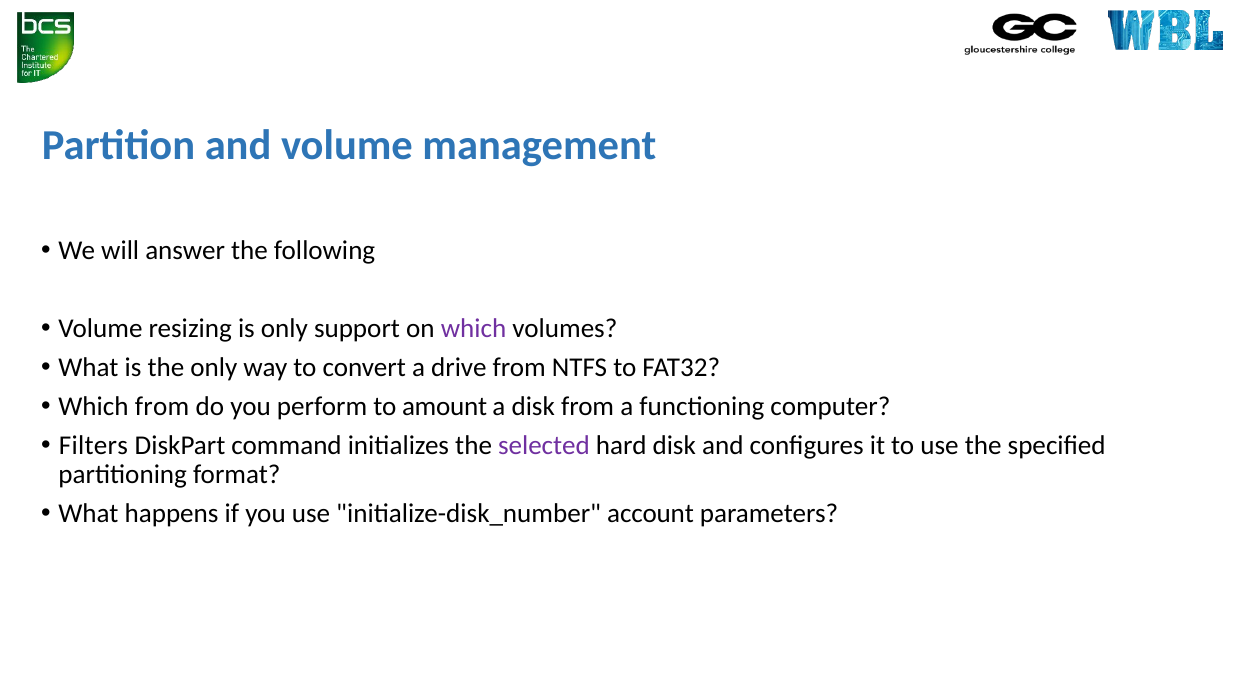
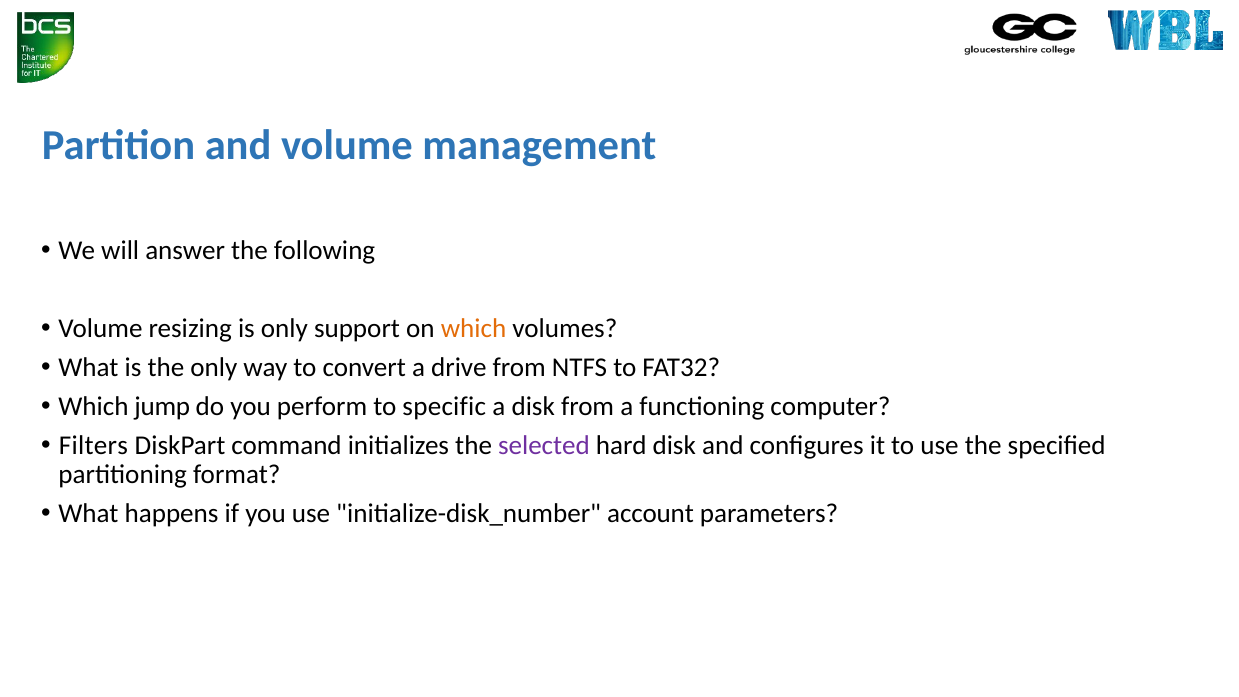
which colour: purple -> orange (474, 328)
Which from: from -> jump (162, 406)
amount: amount -> specific (444, 406)
